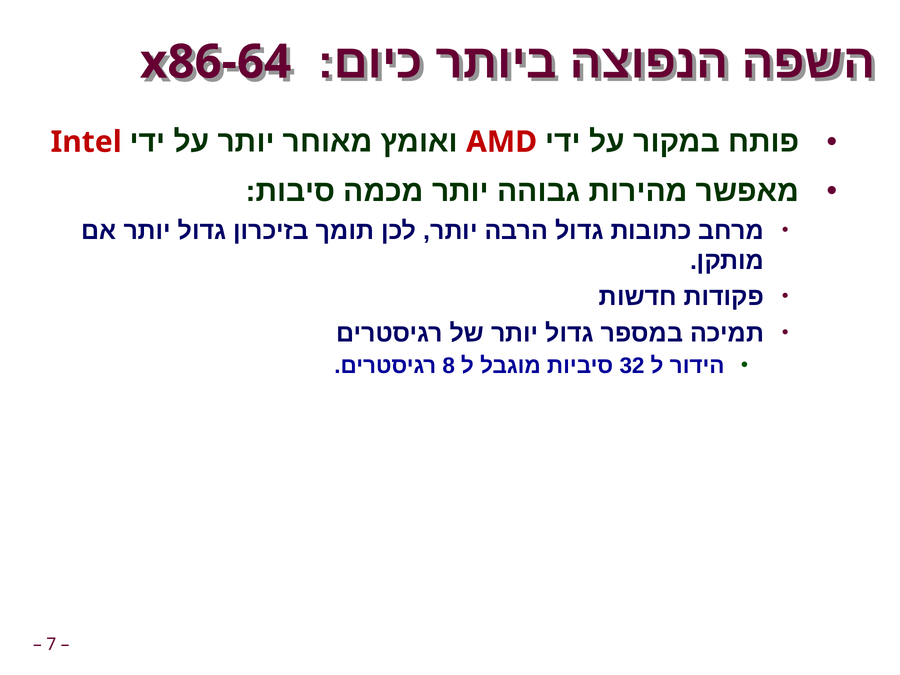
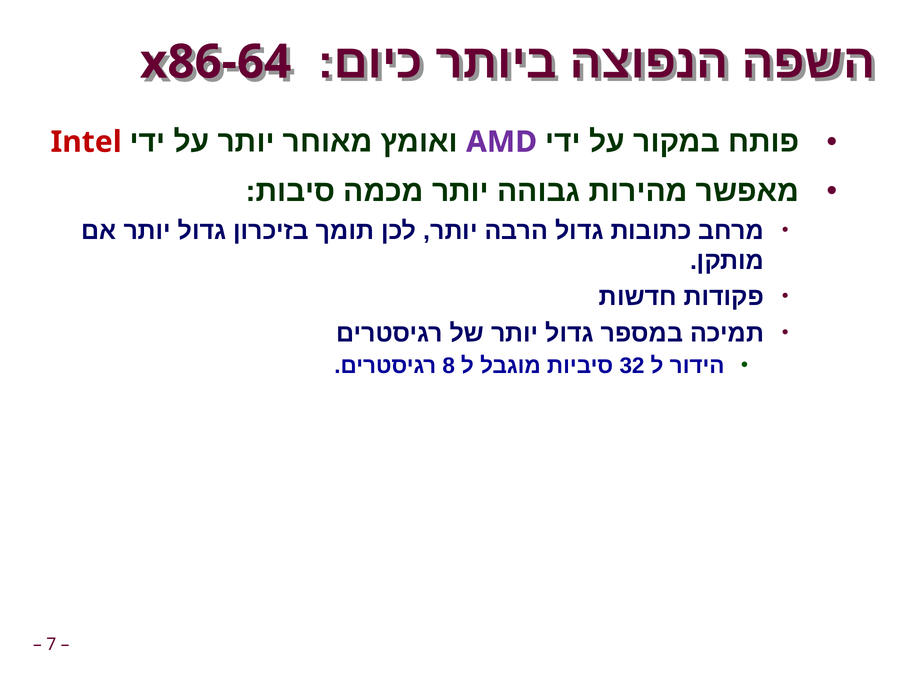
AMD colour: red -> purple (502, 142)
